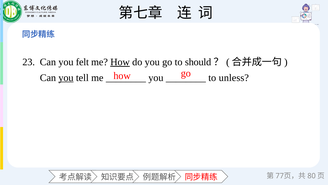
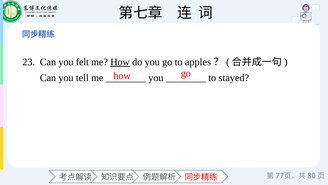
should: should -> apples (198, 62)
you underline: present -> none (66, 78)
unless: unless -> stayed (234, 78)
